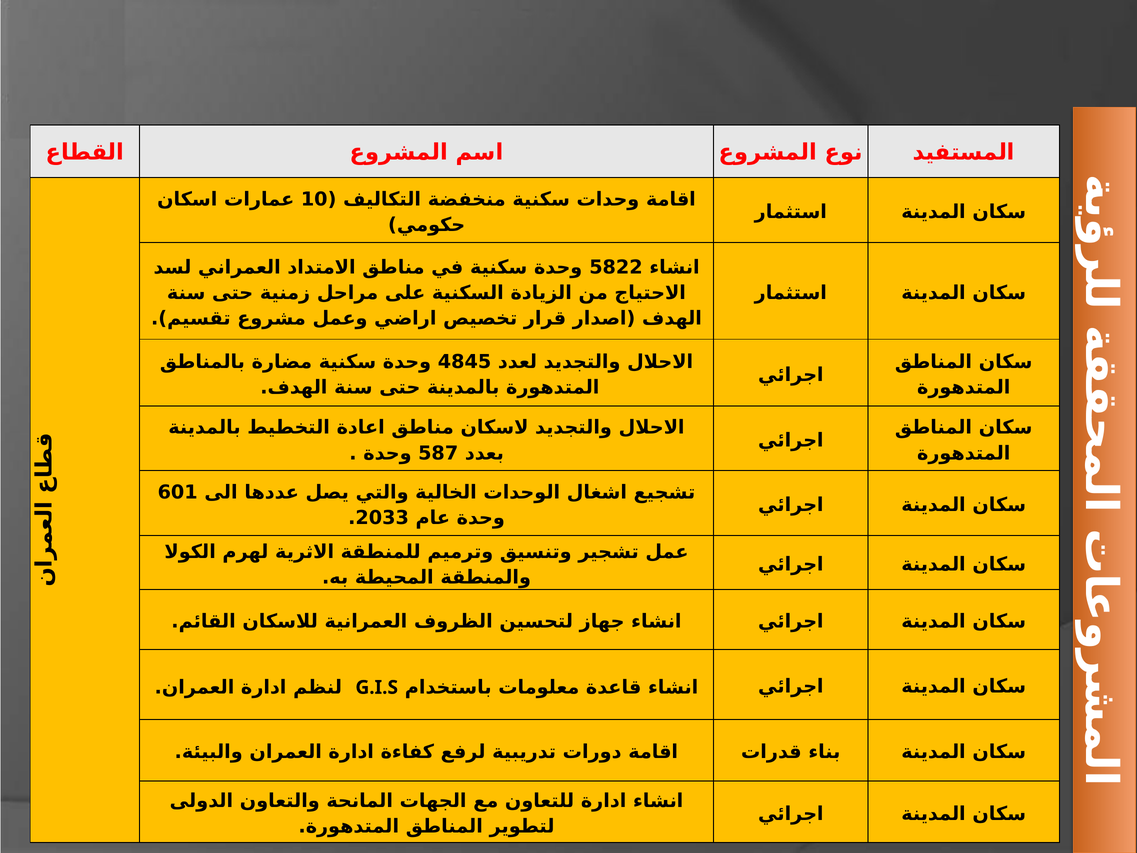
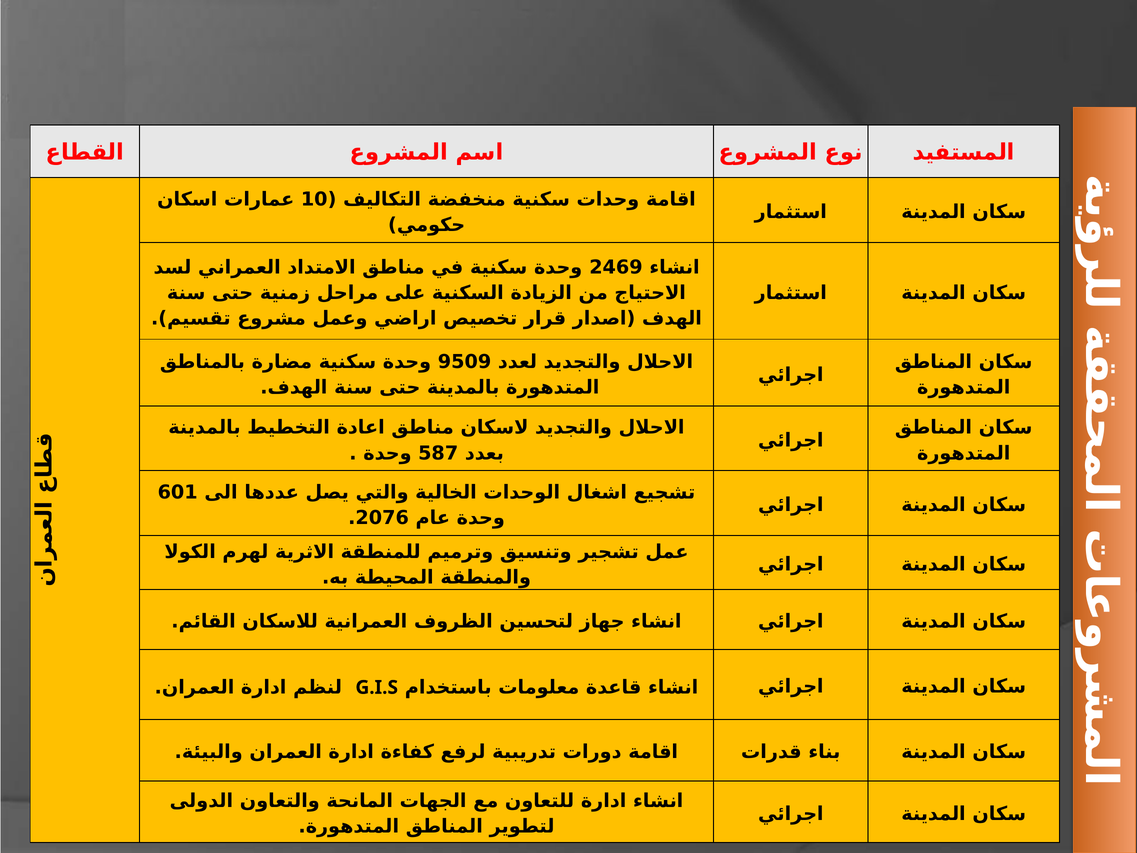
5822: 5822 -> 2469 (616, 267)
4845: 4845 -> 9509 (465, 362)
2033: 2033 -> 2076 (382, 518)
